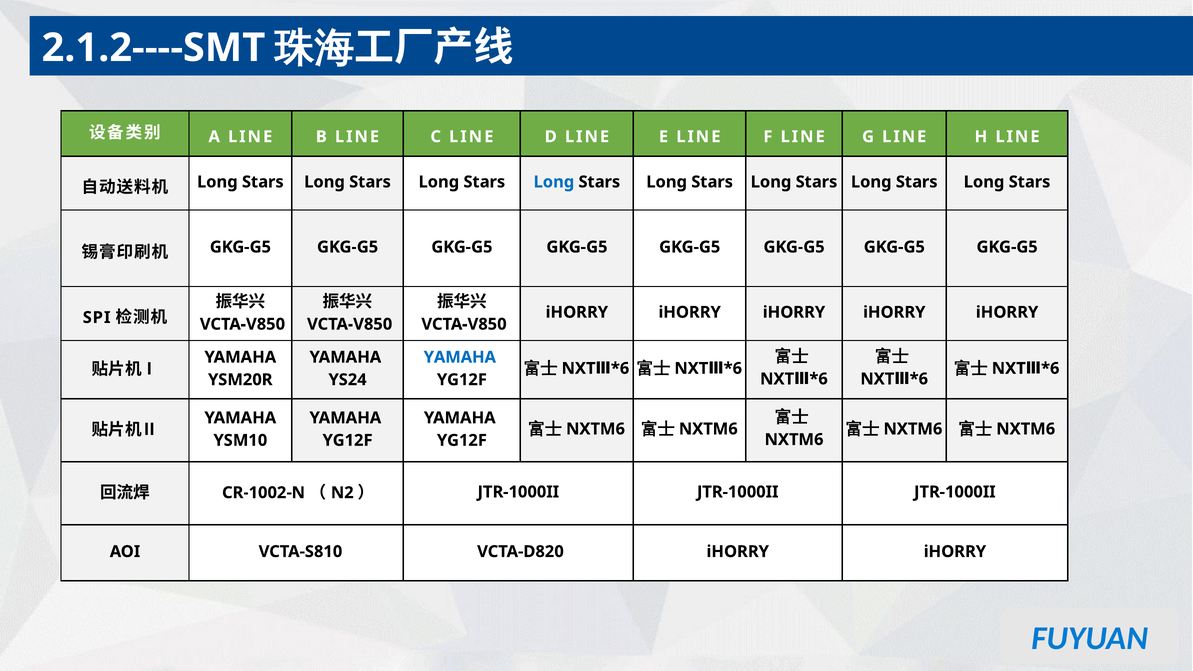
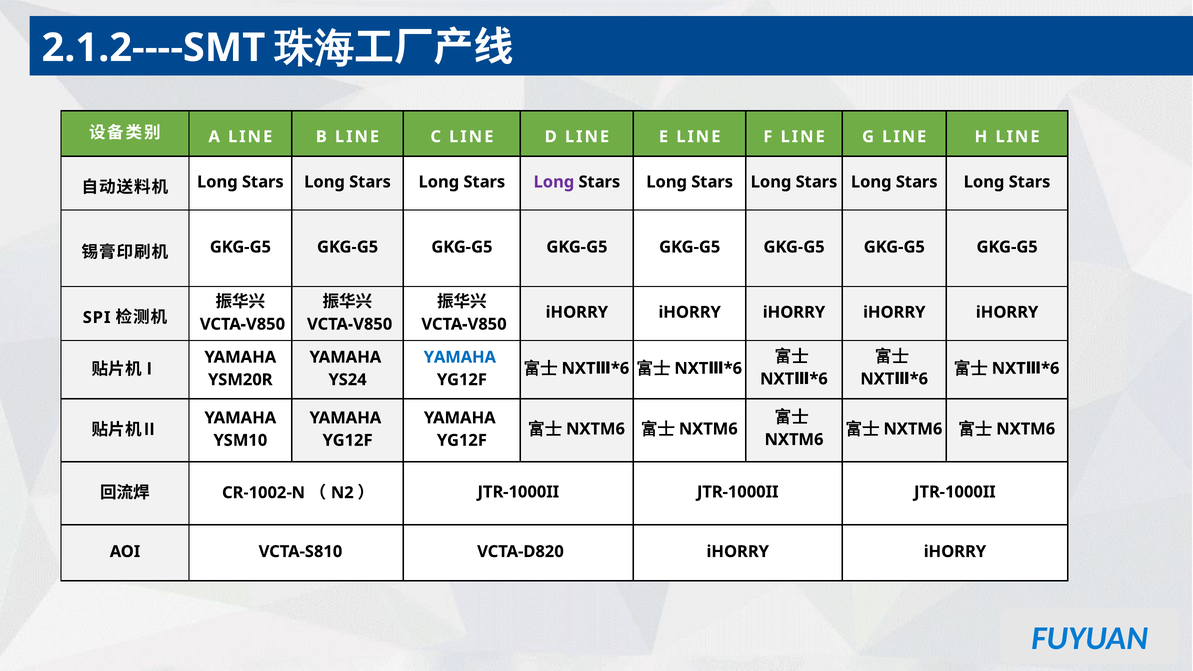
Long colour: blue -> purple (554, 182)
